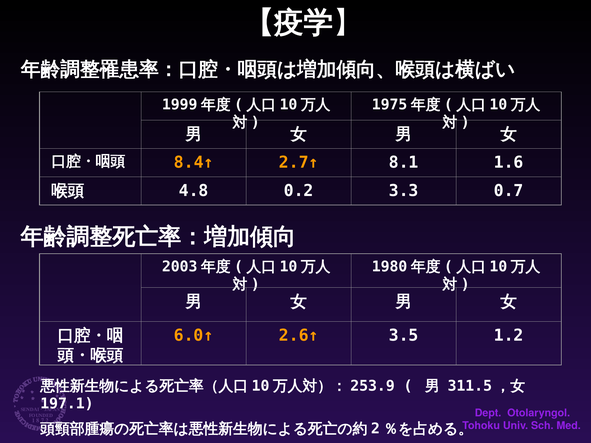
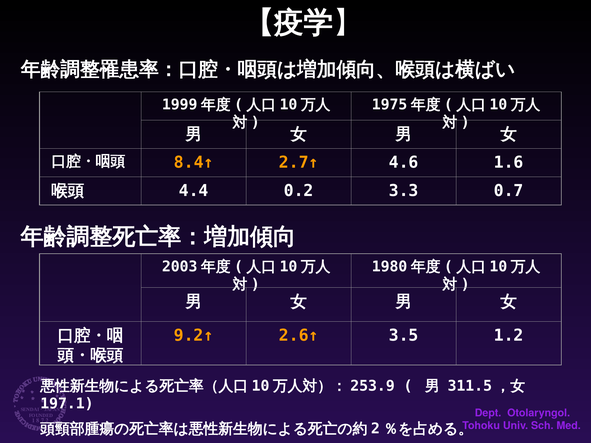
8.1: 8.1 -> 4.6 (404, 162)
4.8: 4.8 -> 4.4 (194, 191)
6.0↑: 6.0↑ -> 9.2↑ (194, 336)
